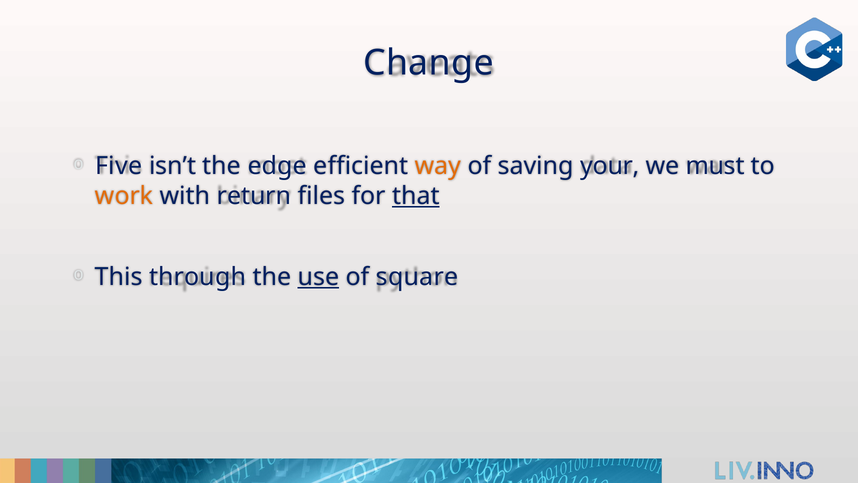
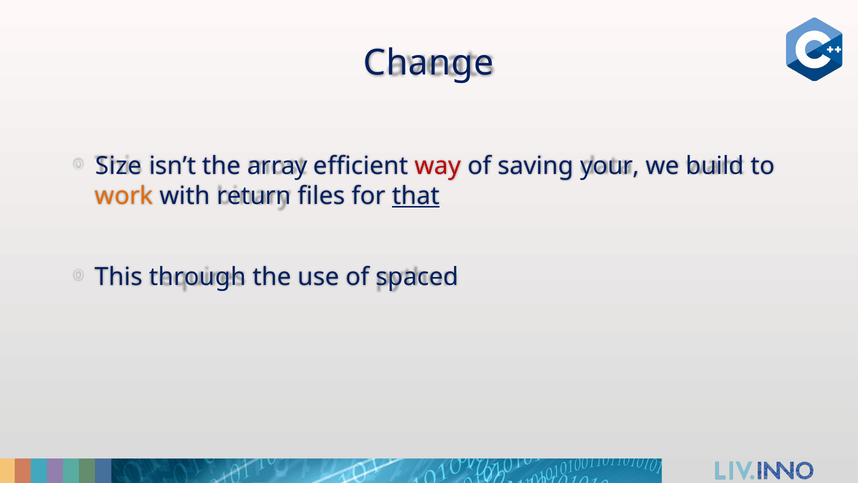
Five: Five -> Size (119, 166)
edge: edge -> array (277, 166)
way colour: orange -> red (438, 166)
must: must -> build (715, 166)
use underline: present -> none (318, 277)
square: square -> spaced (417, 277)
